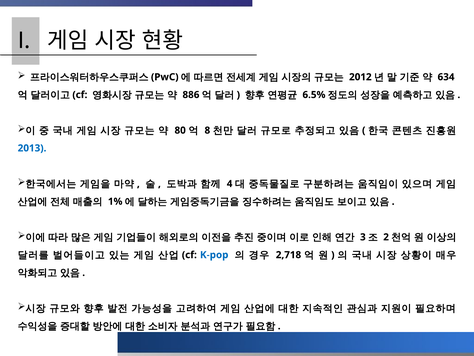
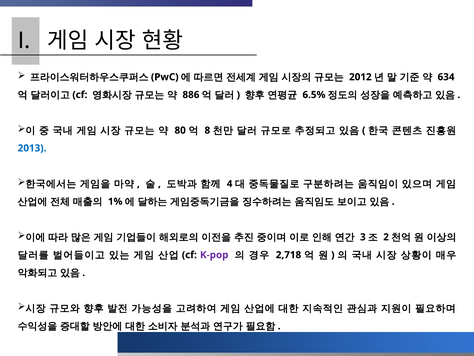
K-pop colour: blue -> purple (214, 255)
